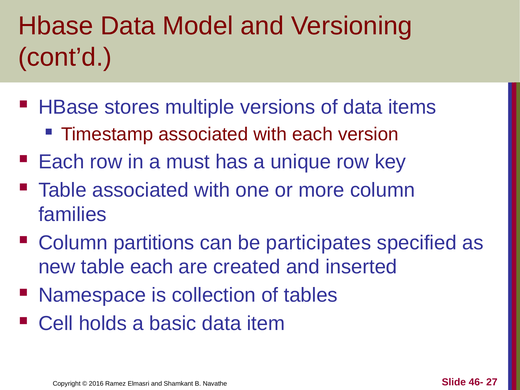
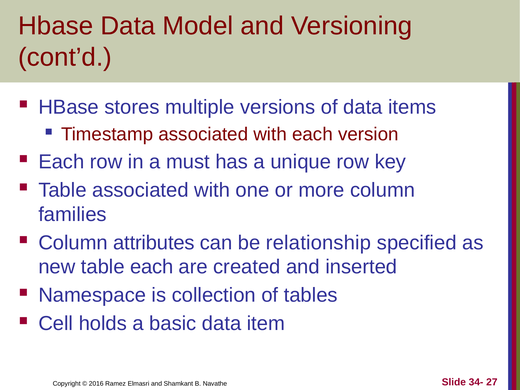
partitions: partitions -> attributes (154, 243)
participates: participates -> relationship (319, 243)
46-: 46- -> 34- (476, 382)
